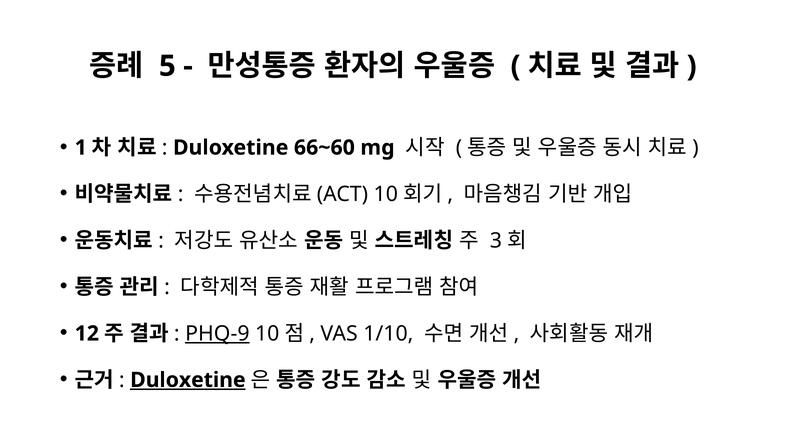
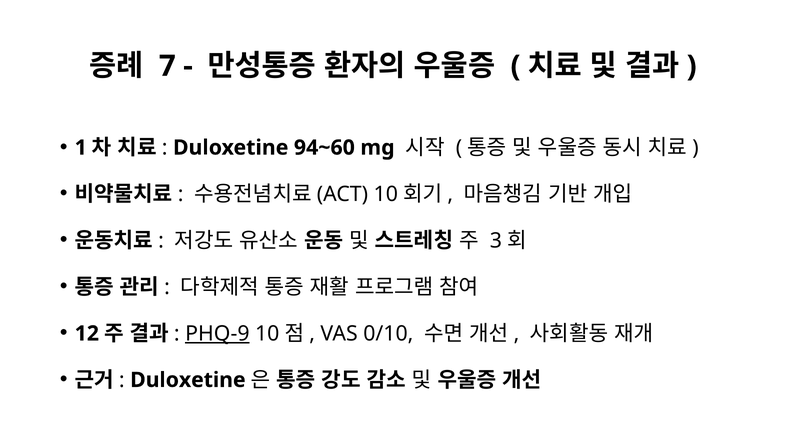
5: 5 -> 7 (167, 66)
66~60: 66~60 -> 94~60 (324, 148)
1/10: 1/10 -> 0/10 (388, 334)
Duloxetine underline: present -> none (188, 380)
